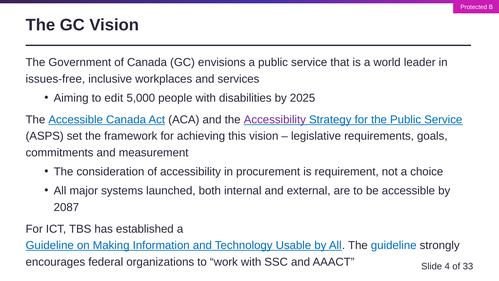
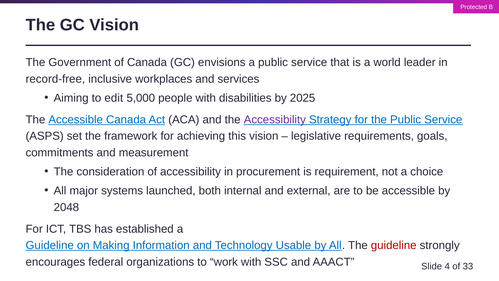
issues-free: issues-free -> record-free (55, 79)
2087: 2087 -> 2048 (66, 207)
guideline colour: blue -> red (394, 245)
